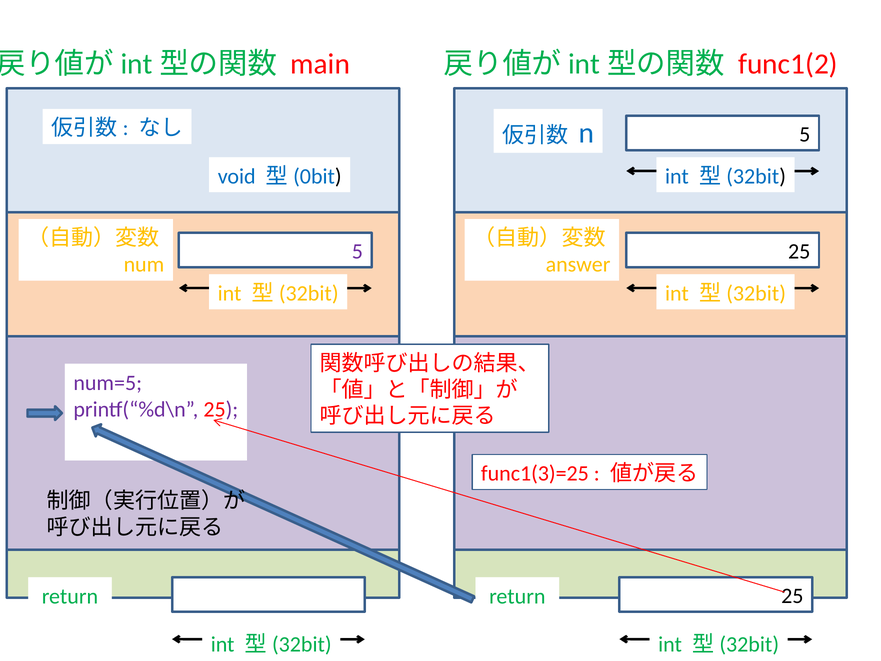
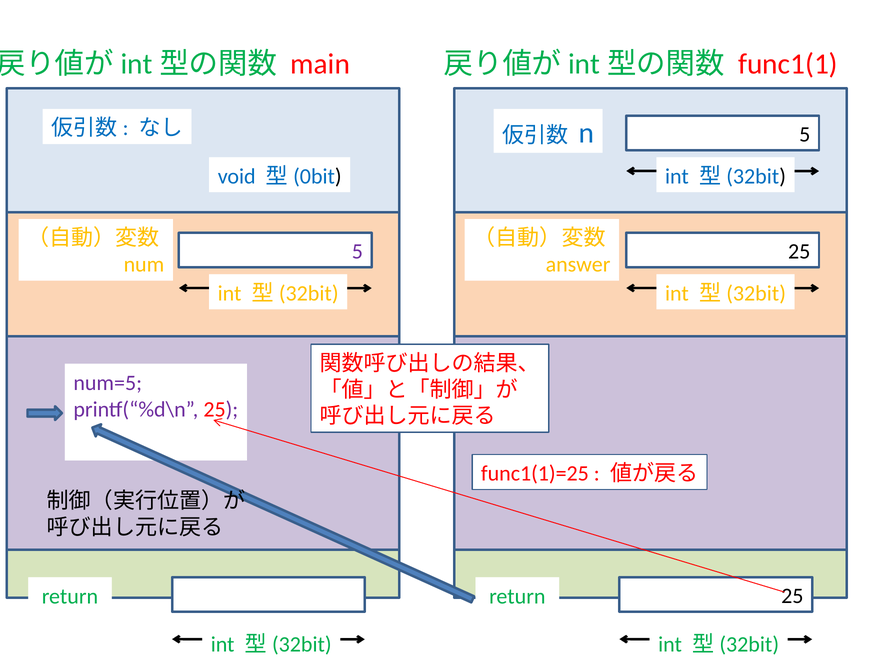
func1(2: func1(2 -> func1(1 (788, 64)
func1(3)=25: func1(3)=25 -> func1(1)=25 (535, 473)
